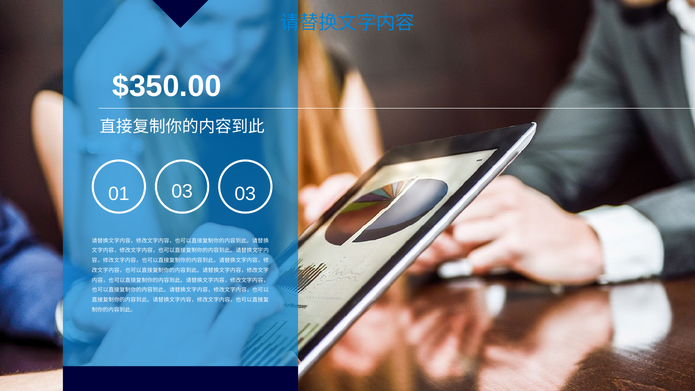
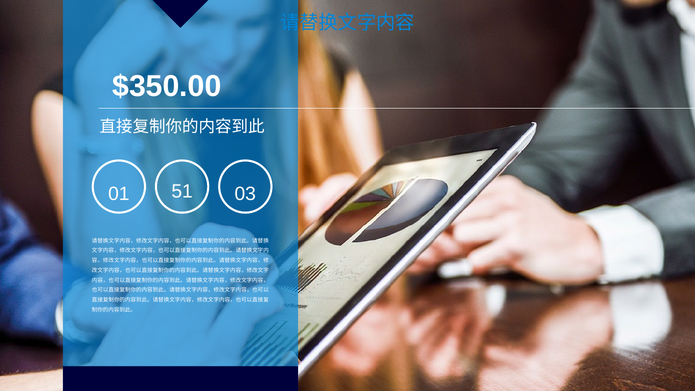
01 03: 03 -> 51 (182, 191)
